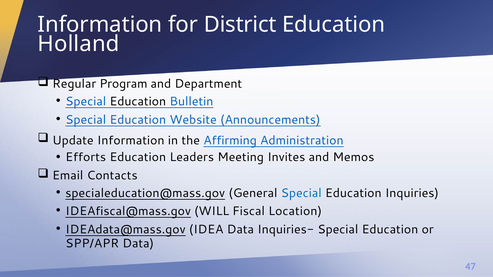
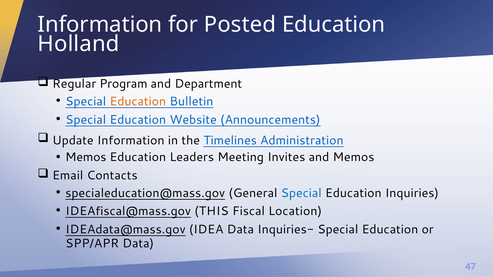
District: District -> Posted (240, 25)
Education colour: black -> orange (138, 102)
Affirming: Affirming -> Timelines (230, 141)
Efforts: Efforts -> Memos (86, 157)
WILL: WILL -> THIS (212, 211)
